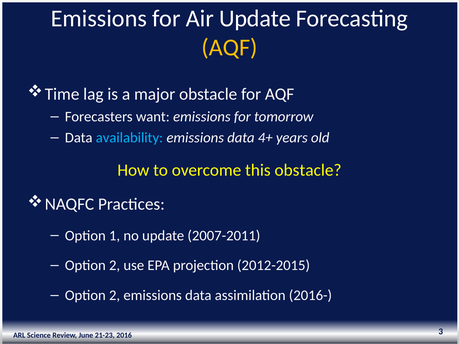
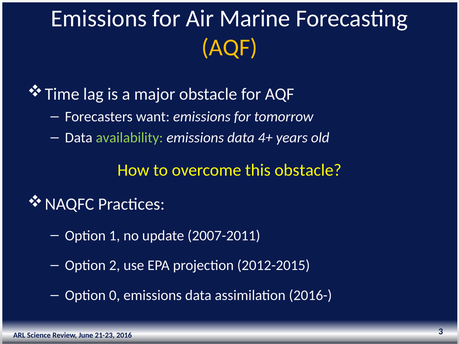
Air Update: Update -> Marine (255, 19)
availability colour: light blue -> light green (129, 138)
2: 2 -> 0 (115, 296)
